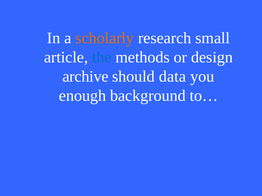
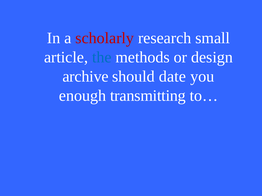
scholarly colour: orange -> red (105, 38)
data: data -> date (172, 77)
background: background -> transmitting (148, 96)
